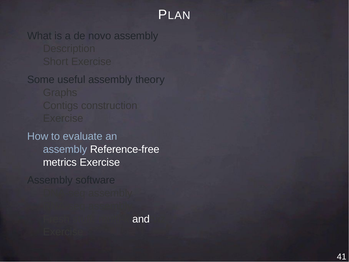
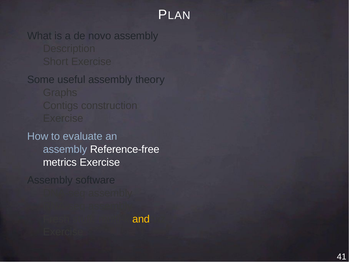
and colour: white -> yellow (141, 219)
